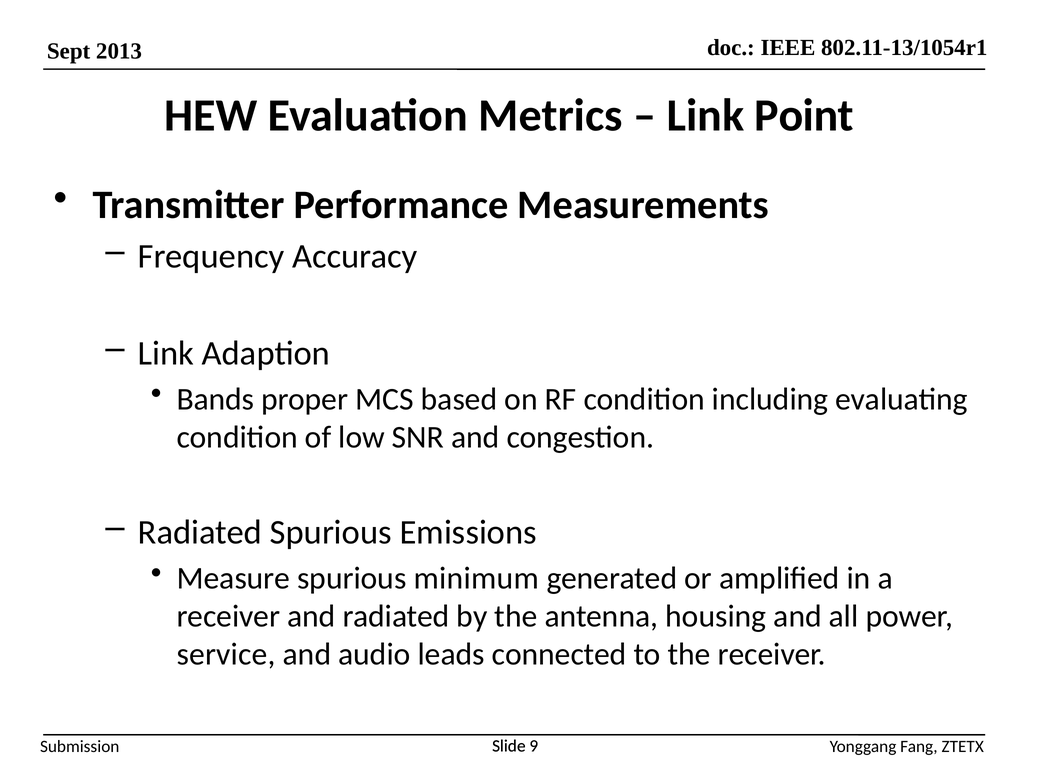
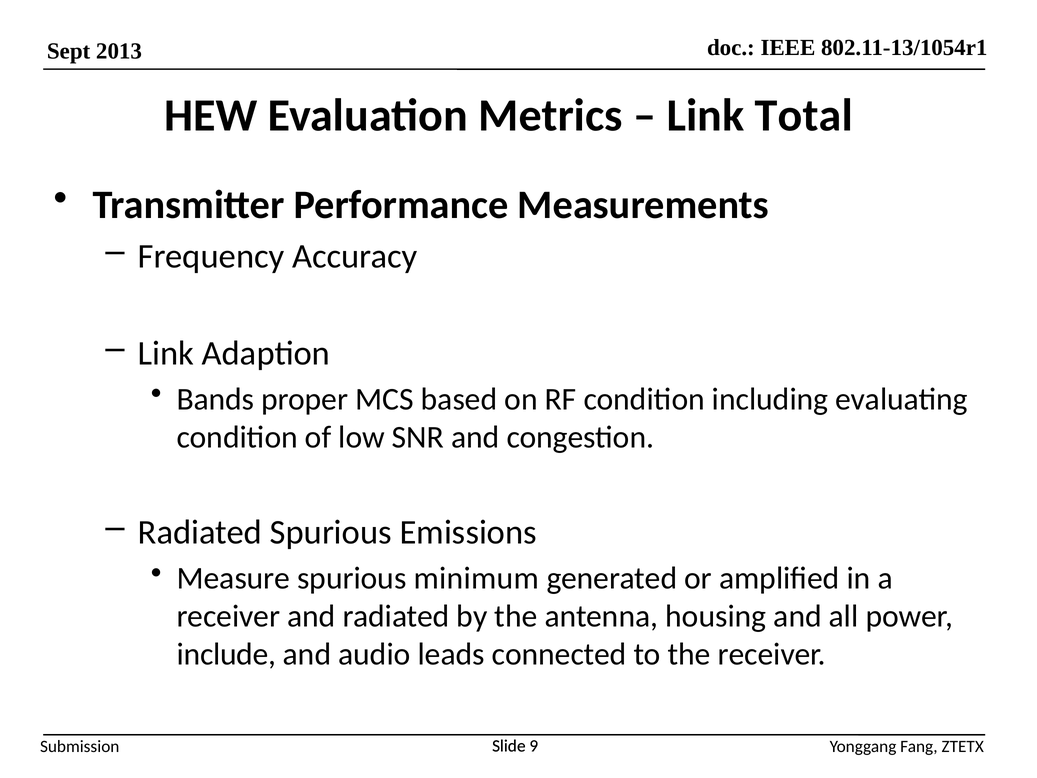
Point: Point -> Total (804, 116)
service: service -> include (226, 654)
